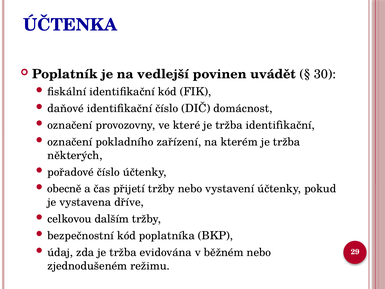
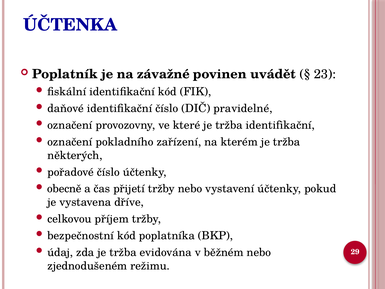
vedlejší: vedlejší -> závažné (163, 74)
30: 30 -> 23 (325, 74)
domácnost: domácnost -> pravidelné (243, 108)
dalším: dalším -> příjem (112, 219)
